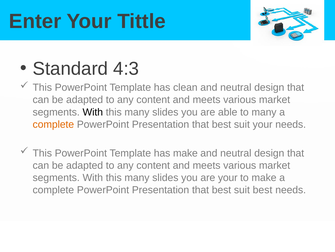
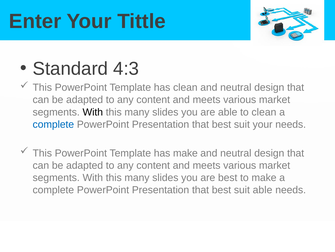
to many: many -> clean (264, 112)
complete colour: orange -> blue (53, 124)
are your: your -> best (228, 177)
suit best: best -> able (263, 189)
